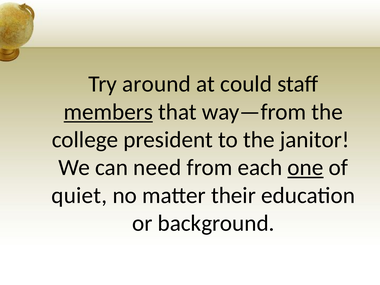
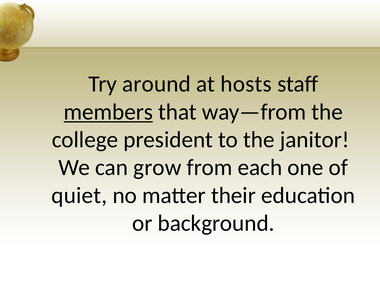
could: could -> hosts (246, 84)
need: need -> grow (157, 168)
one underline: present -> none (305, 168)
